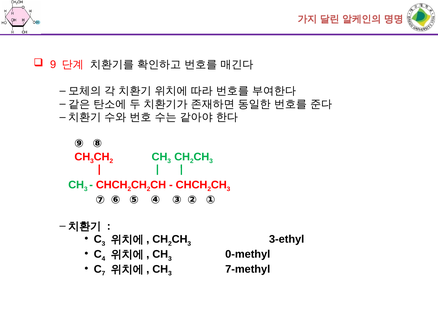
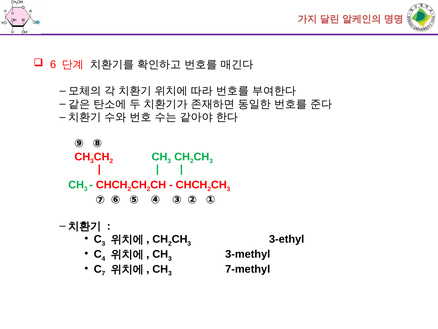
9: 9 -> 6 (53, 65)
0-methyl: 0-methyl -> 3-methyl (248, 254)
